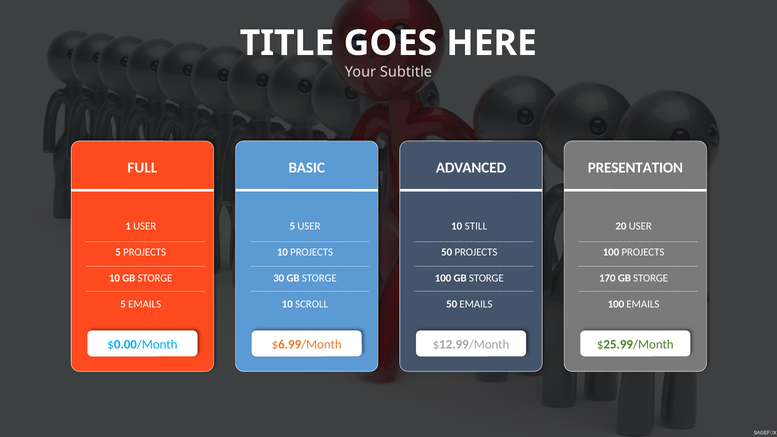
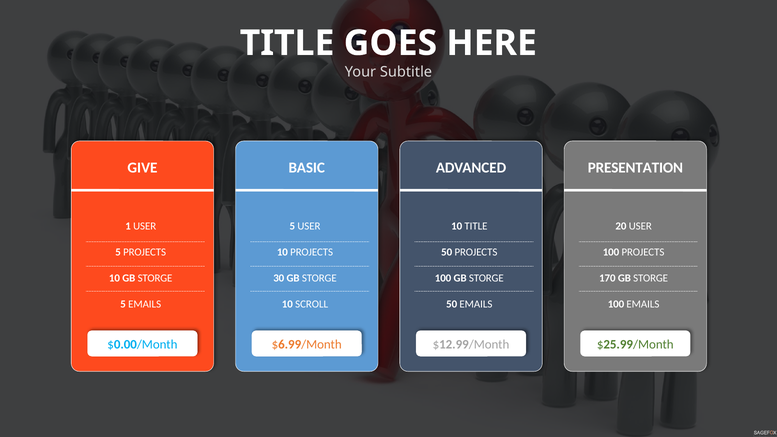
FULL: FULL -> GIVE (142, 168)
10 STILL: STILL -> TITLE (476, 226)
